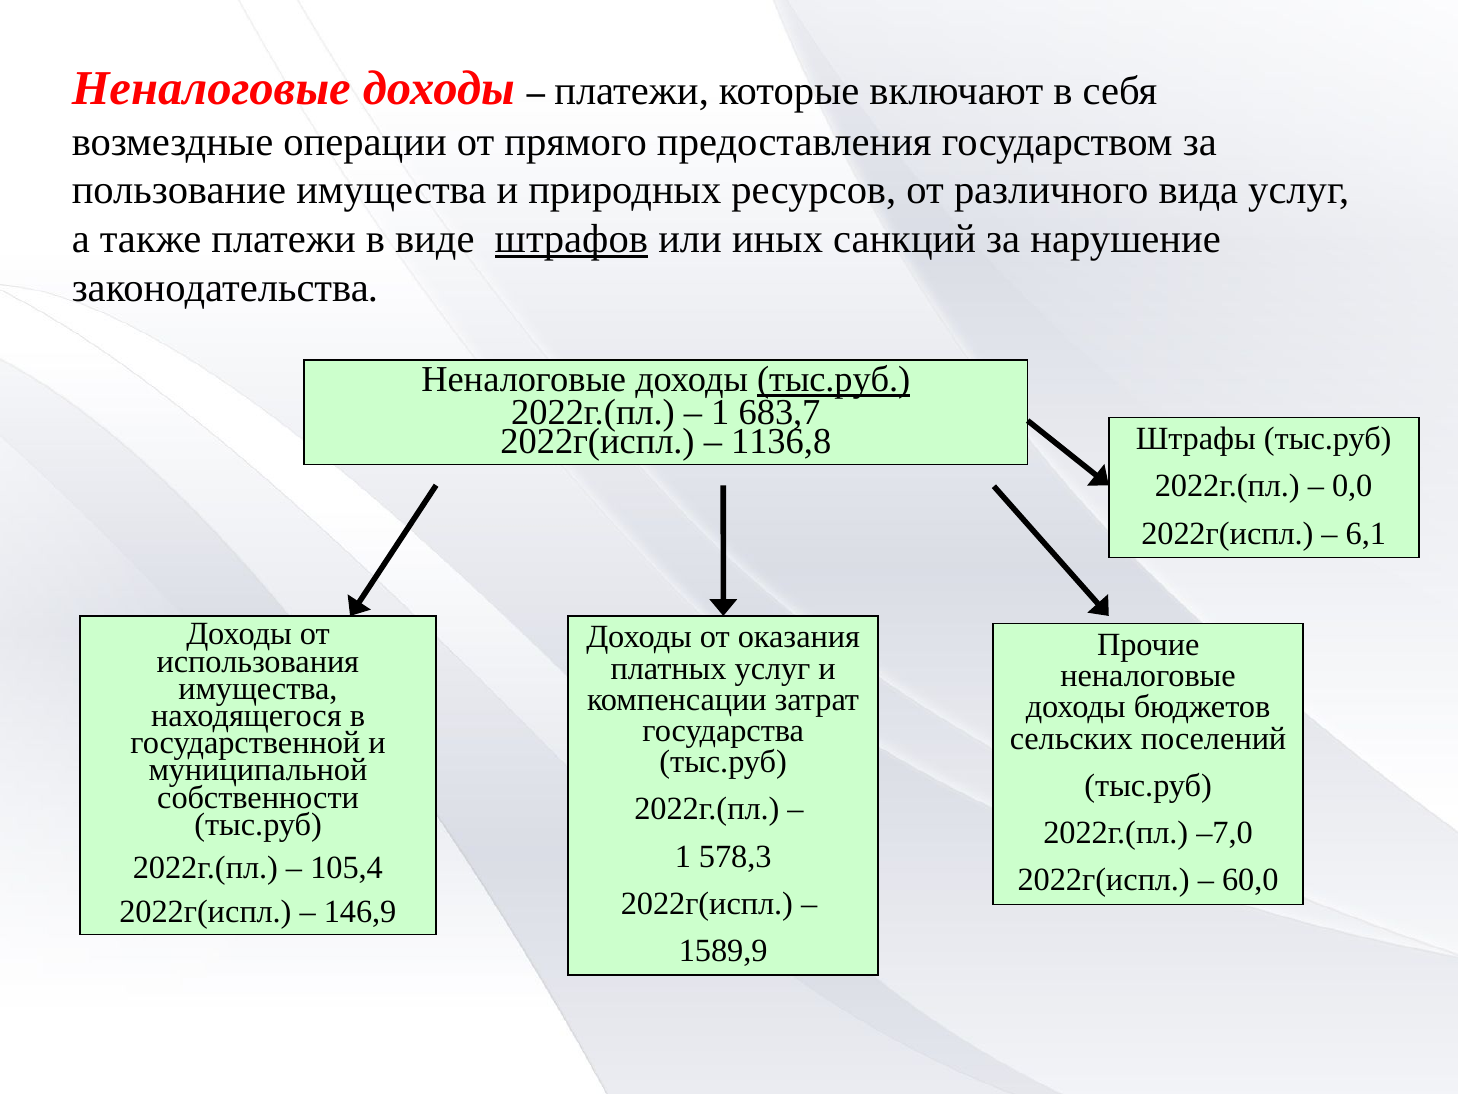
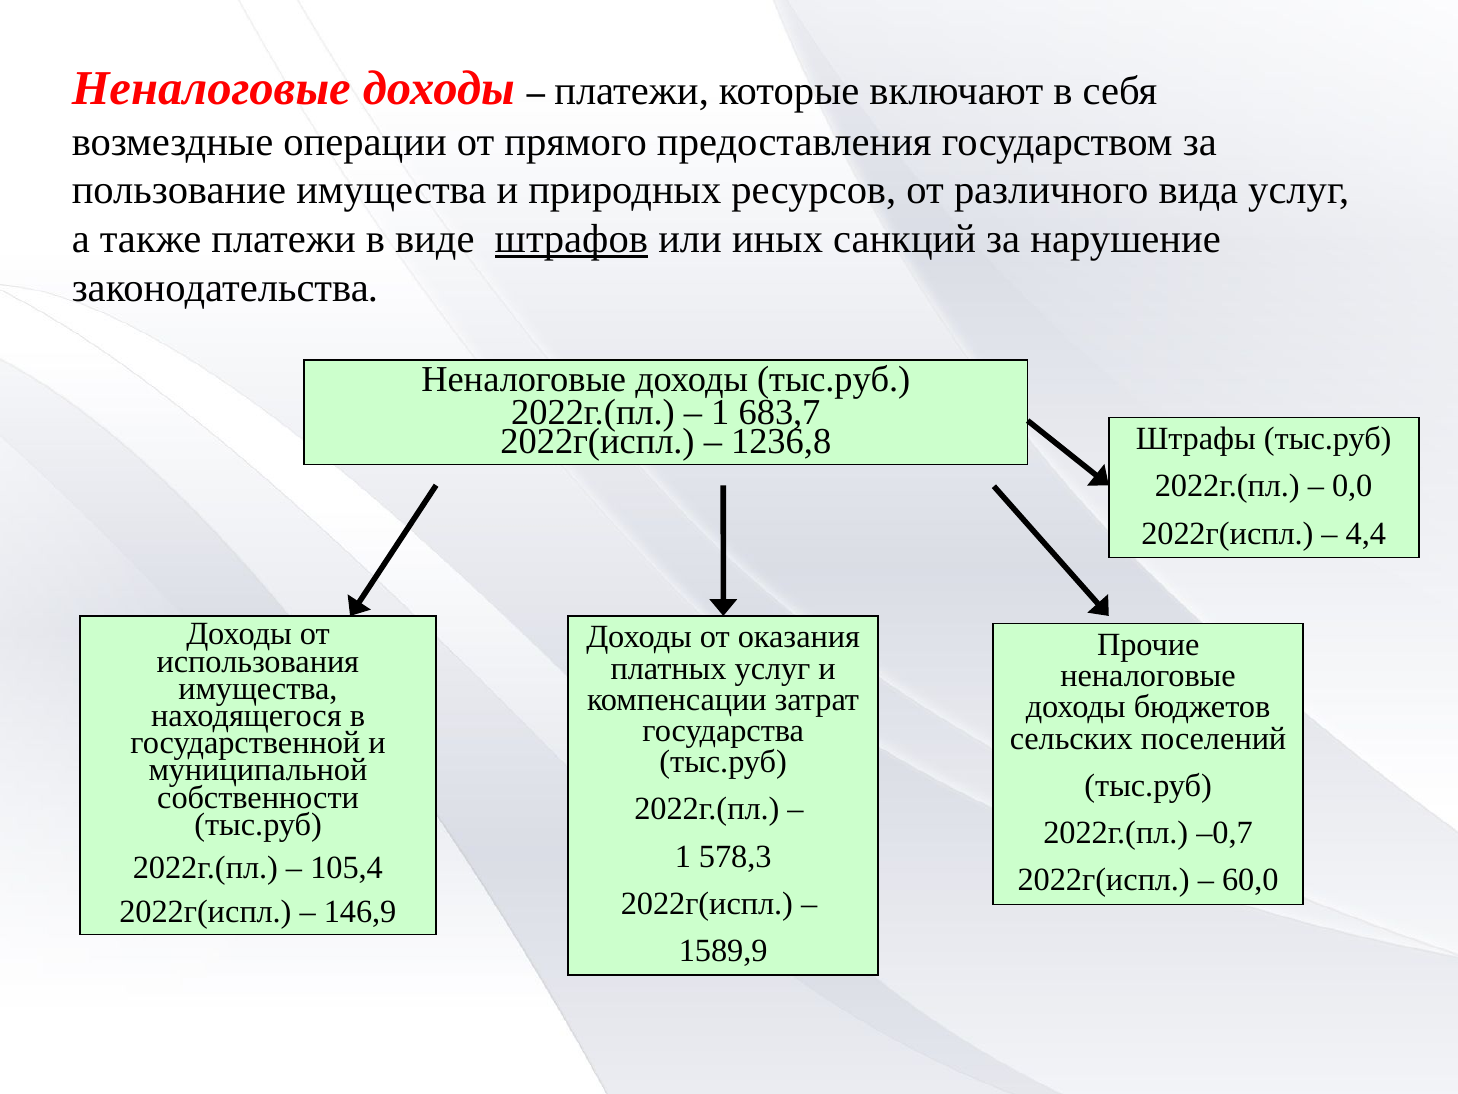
тыс.руб underline: present -> none (834, 380)
1136,8: 1136,8 -> 1236,8 (781, 442)
6,1: 6,1 -> 4,4 (1366, 533)
–7,0: –7,0 -> –0,7 (1225, 833)
